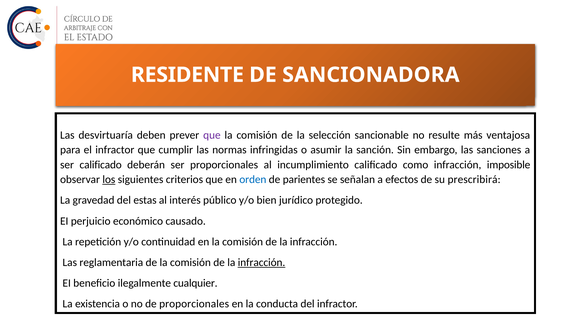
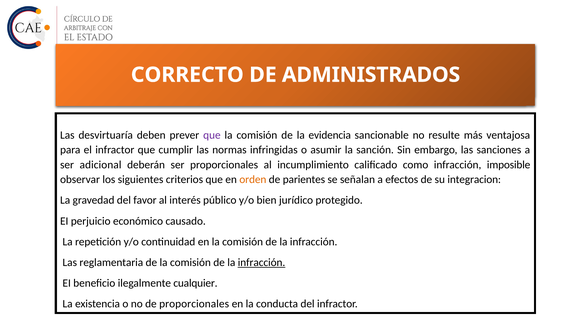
RESIDENTE: RESIDENTE -> CORRECTO (187, 75)
SANCIONADORA: SANCIONADORA -> ADMINISTRADOS (371, 75)
selección: selección -> evidencia (330, 135)
ser calificado: calificado -> adicional (101, 165)
los underline: present -> none (109, 180)
orden colour: blue -> orange (253, 180)
prescribirá: prescribirá -> integracion (474, 180)
estas: estas -> favor (145, 200)
